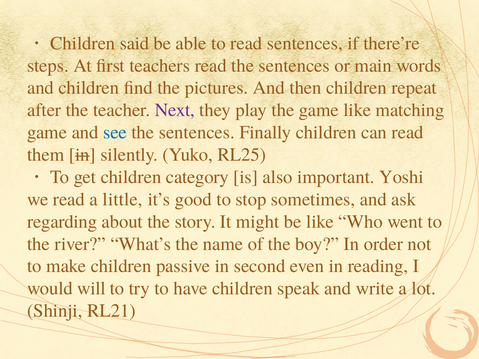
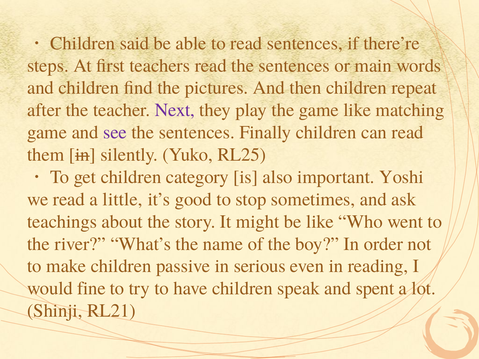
see colour: blue -> purple (115, 132)
regarding: regarding -> teachings (62, 222)
second: second -> serious (260, 266)
will: will -> fine (91, 289)
write: write -> spent (375, 289)
